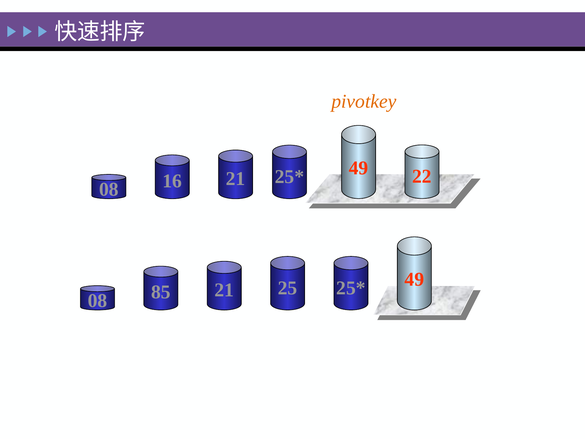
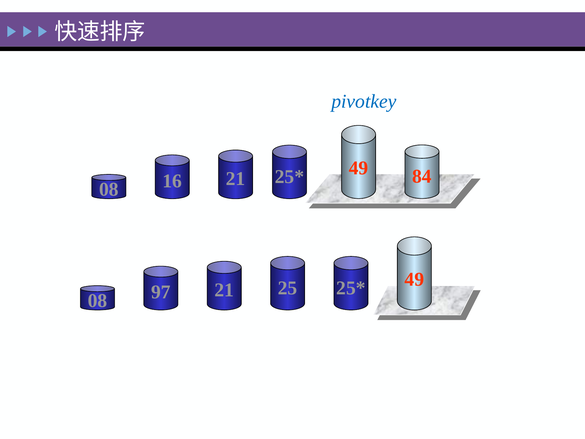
pivotkey colour: orange -> blue (364, 101)
22: 22 -> 84 (422, 176)
85: 85 -> 97 (161, 292)
